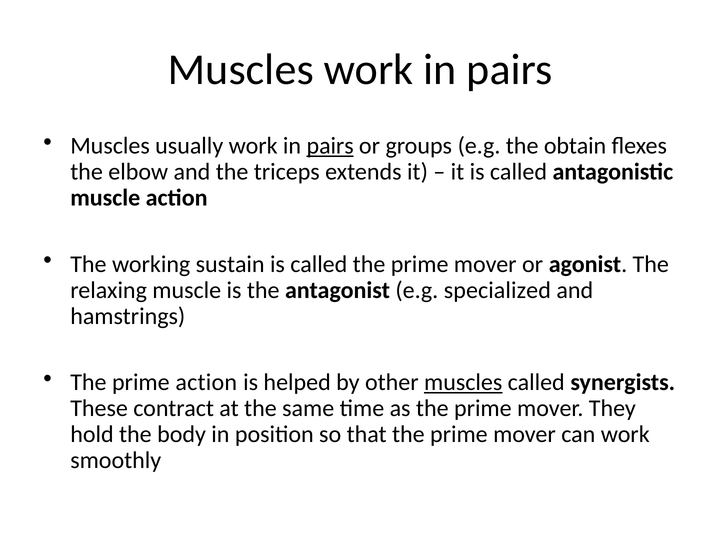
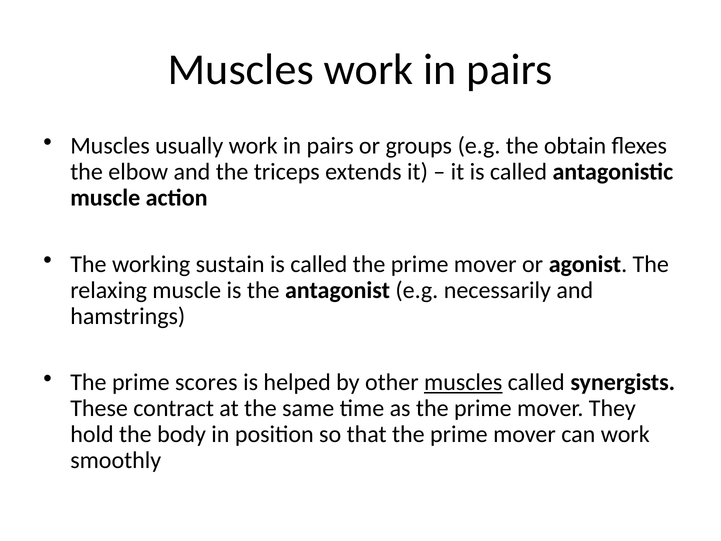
pairs underline: present -> none (330, 146)
specialized: specialized -> necessarily (497, 290)
prime action: action -> scores (206, 382)
